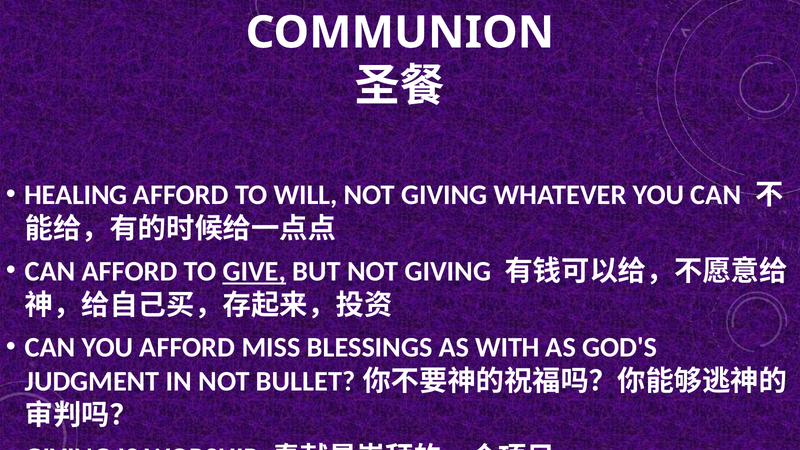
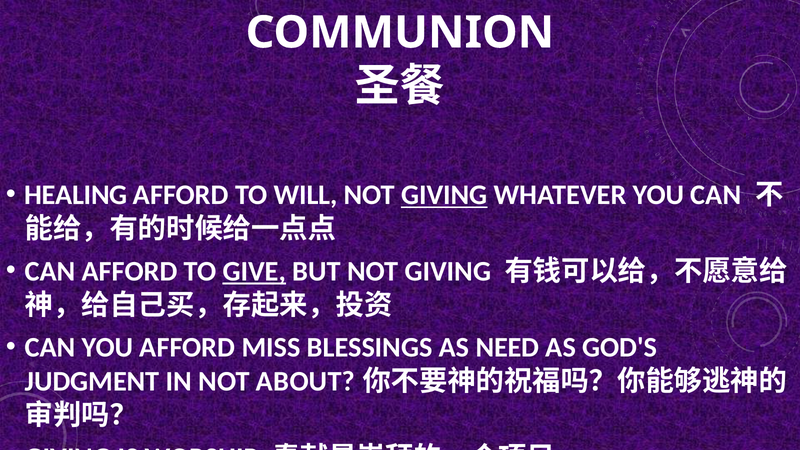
GIVING underline: none -> present (444, 195)
WITH: WITH -> NEED (507, 348)
BULLET: BULLET -> ABOUT (306, 382)
